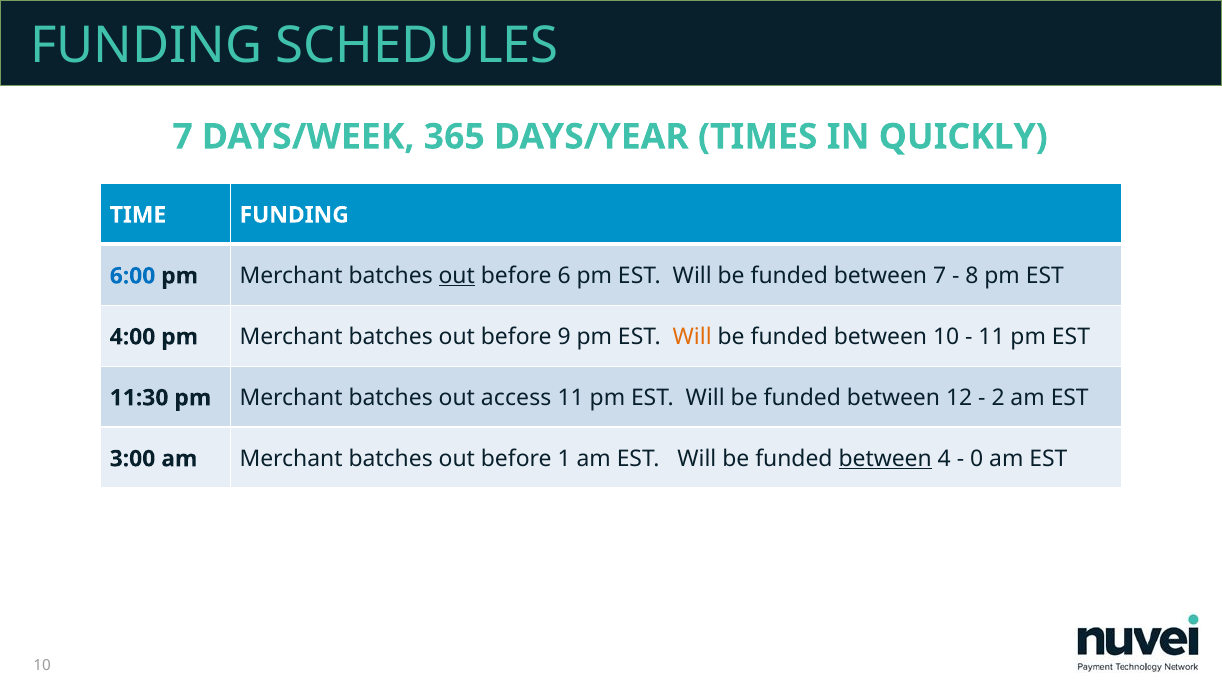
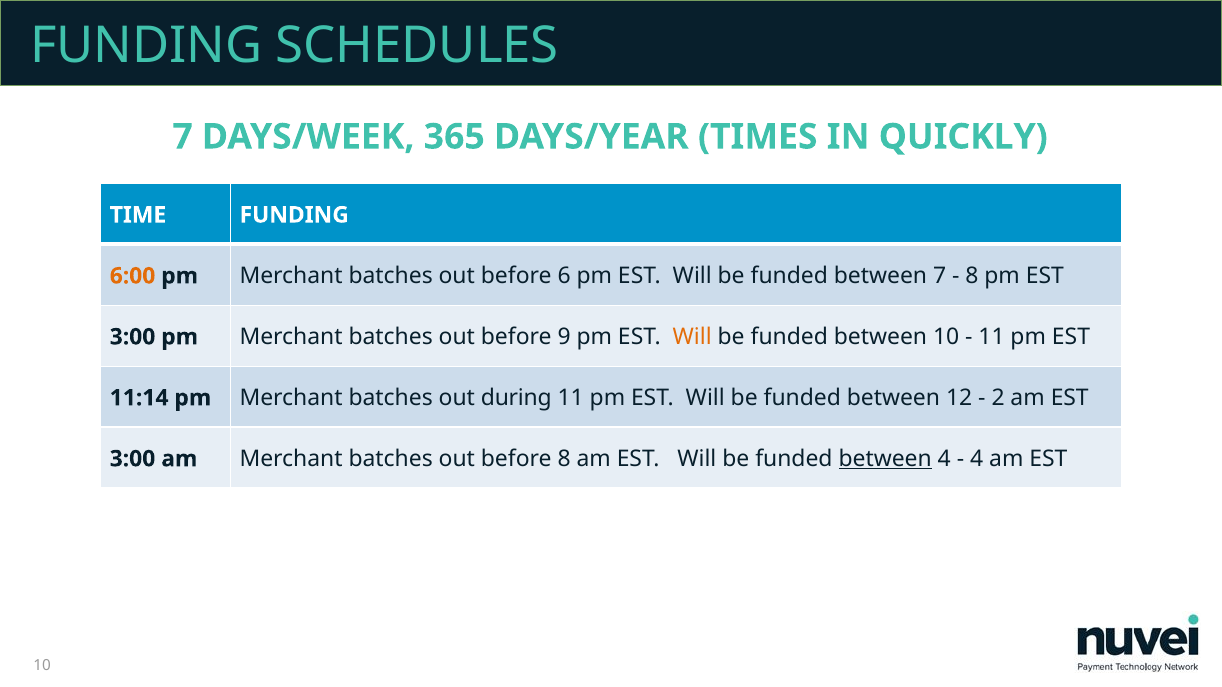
6:00 colour: blue -> orange (133, 276)
out underline: present -> none (457, 276)
4:00: 4:00 -> 3:00 (133, 337)
11:30: 11:30 -> 11:14 (139, 398)
access: access -> during (516, 398)
before 1: 1 -> 8 (564, 459)
0: 0 -> 4 (977, 459)
